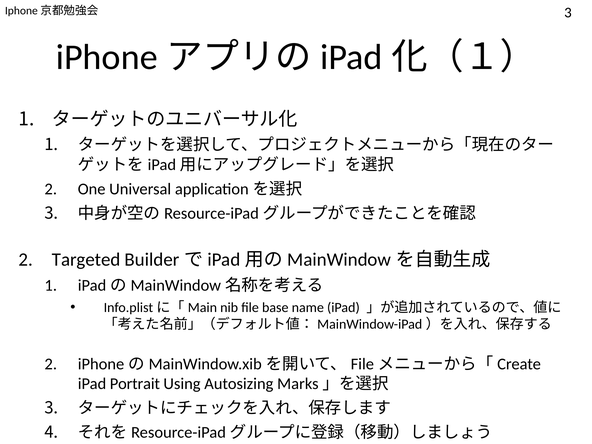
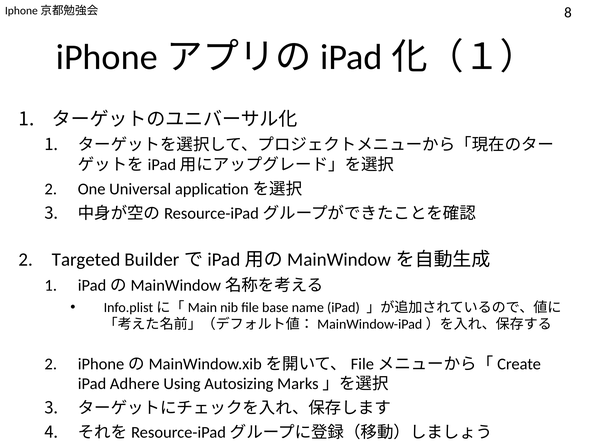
3: 3 -> 8 (568, 13)
Portrait: Portrait -> Adhere (135, 384)
